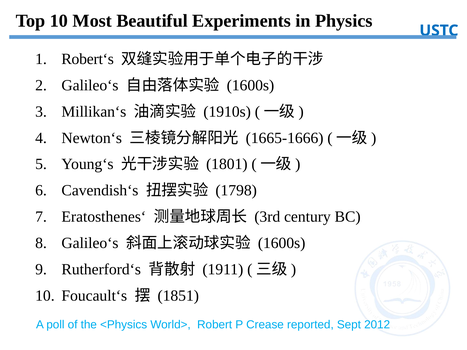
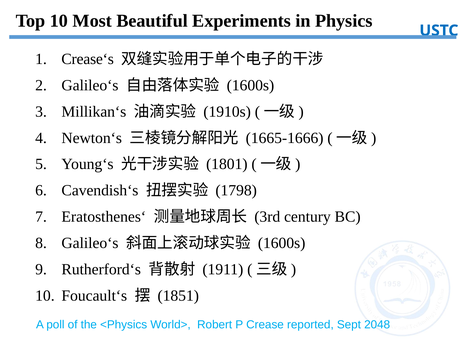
Robert‘s: Robert‘s -> Crease‘s (88, 59)
2012: 2012 -> 2048 (377, 325)
